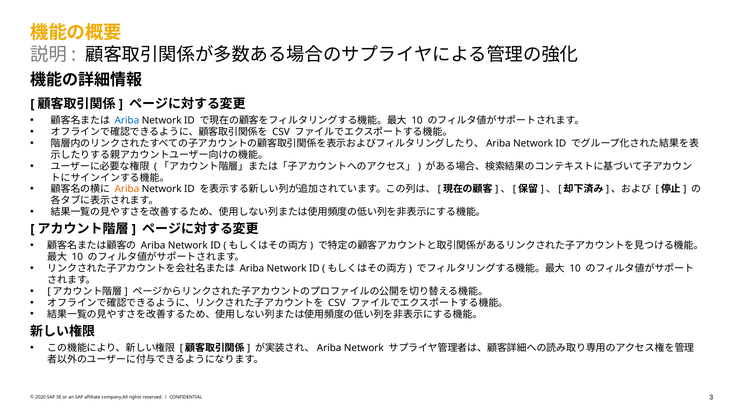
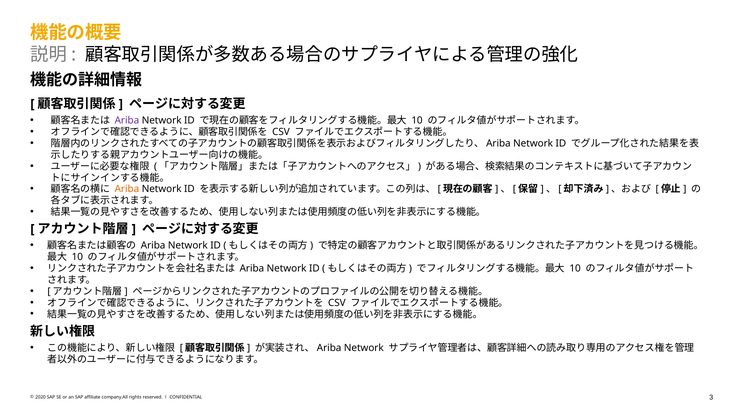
Ariba colour: blue -> purple (127, 121)
